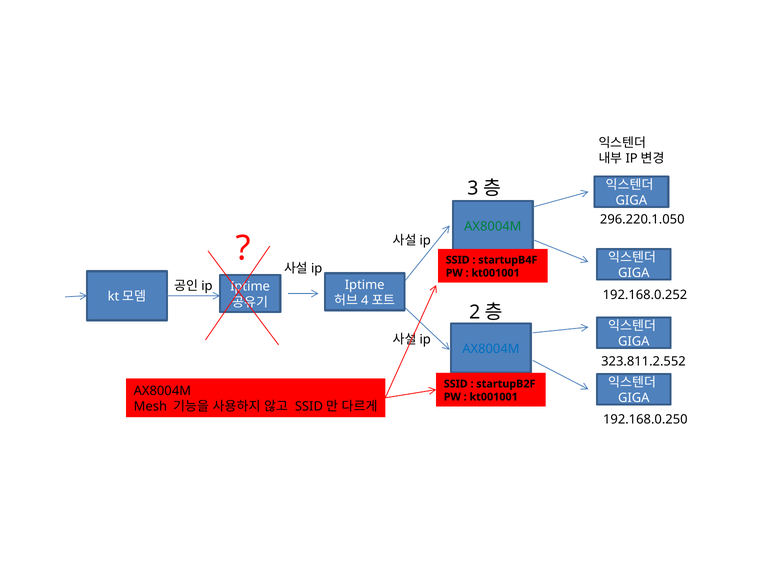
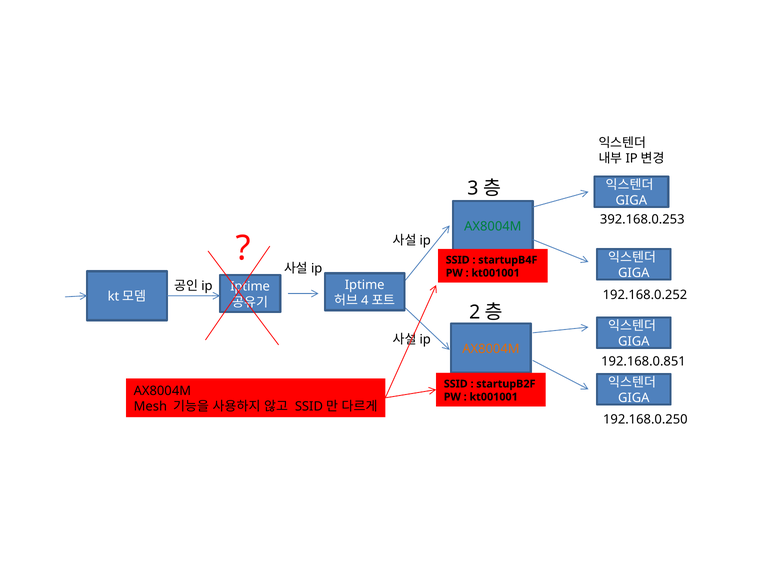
296.220.1.050: 296.220.1.050 -> 392.168.0.253 (642, 220)
AX8004M colour: blue -> orange (491, 349)
323.811.2.552: 323.811.2.552 -> 192.168.0.851 (643, 362)
